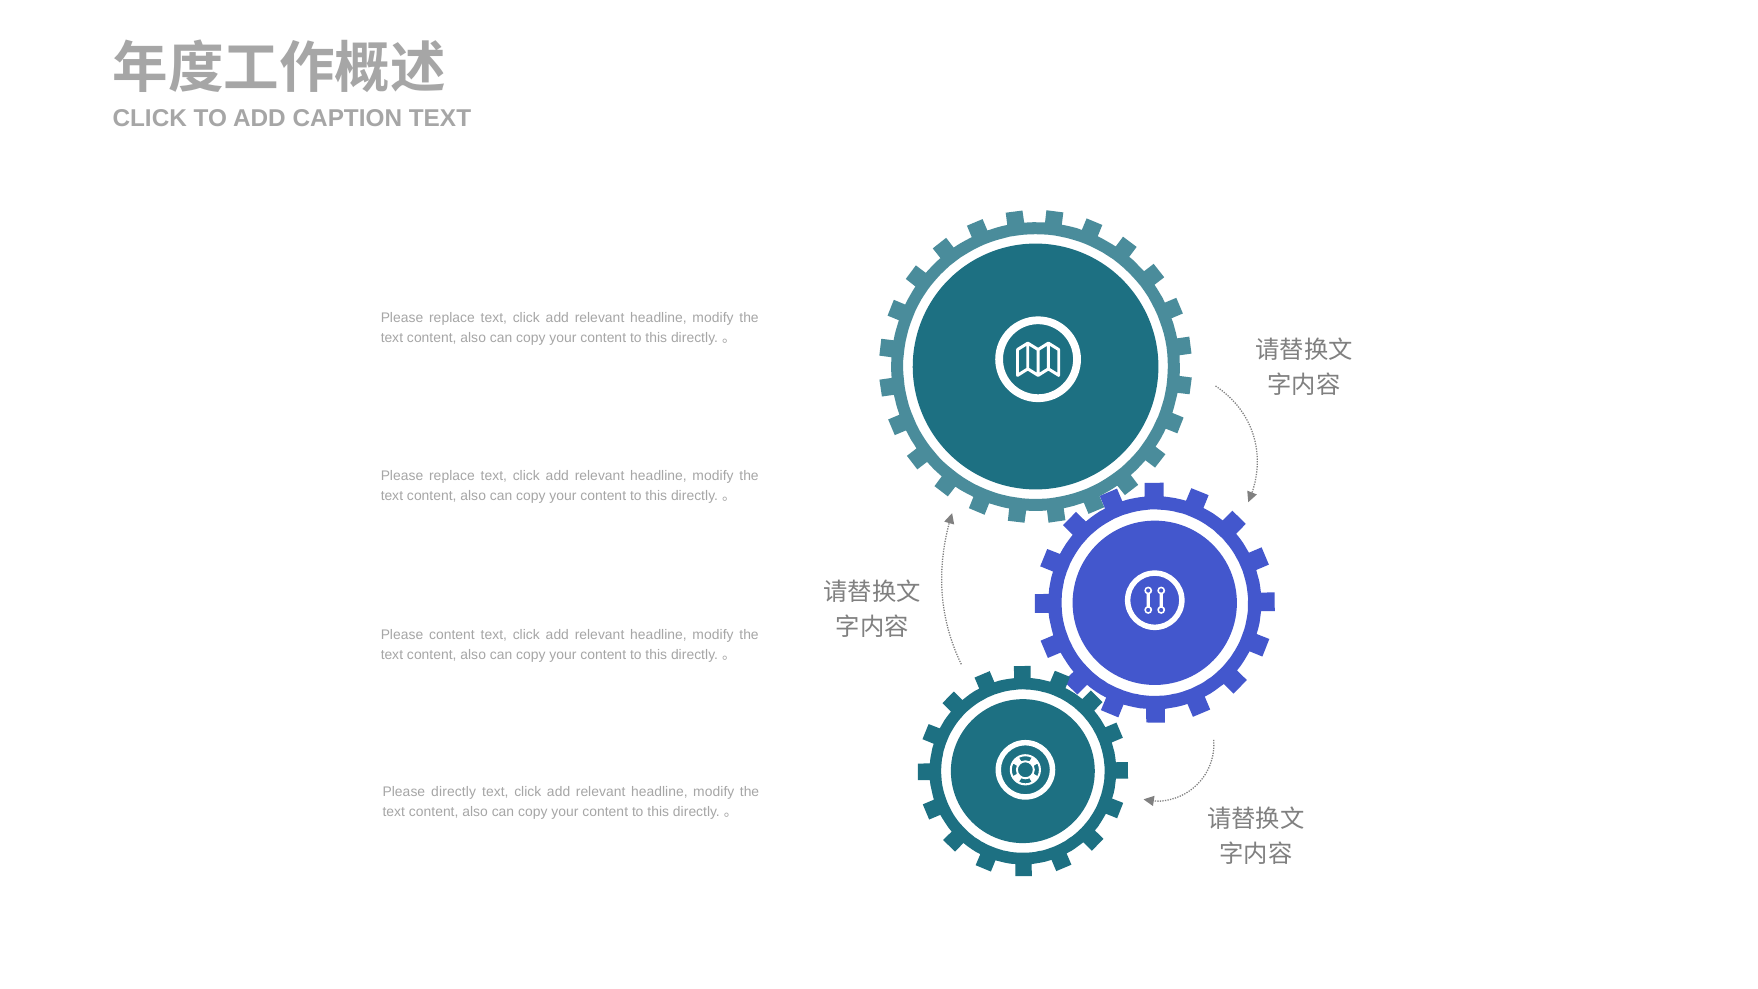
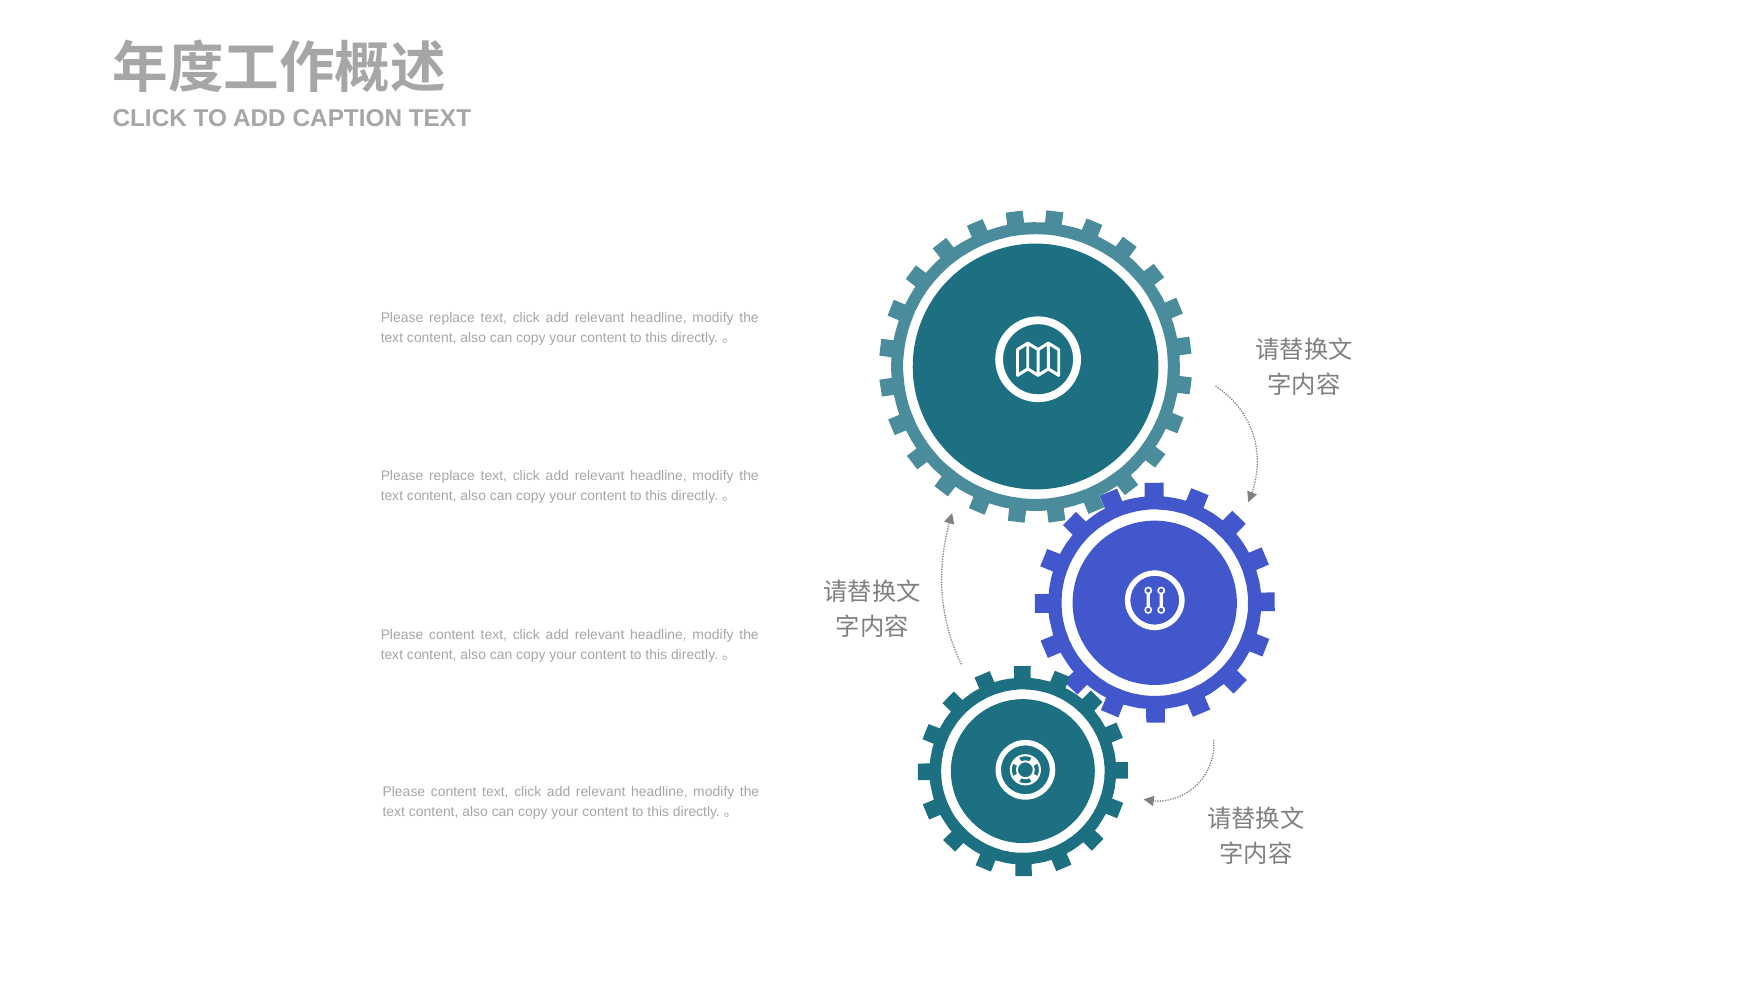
directly: directly -> content (454, 792)
